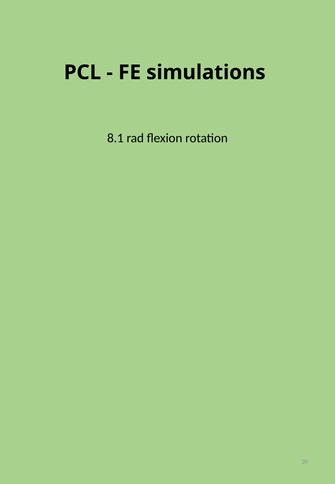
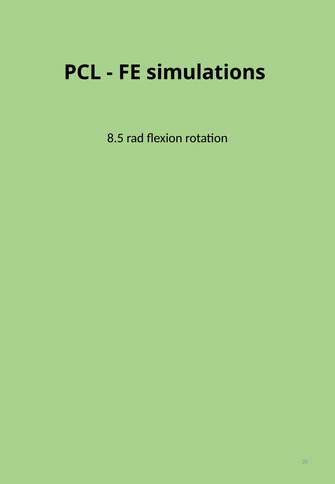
8.1: 8.1 -> 8.5 (115, 138)
